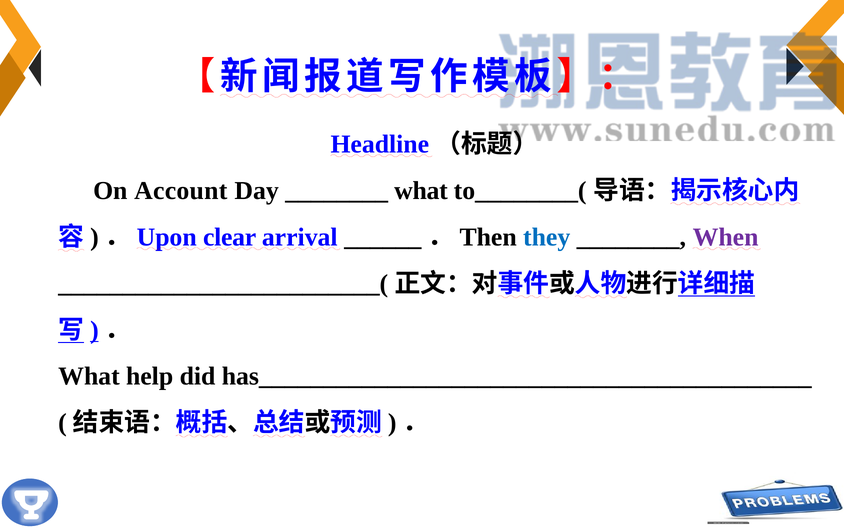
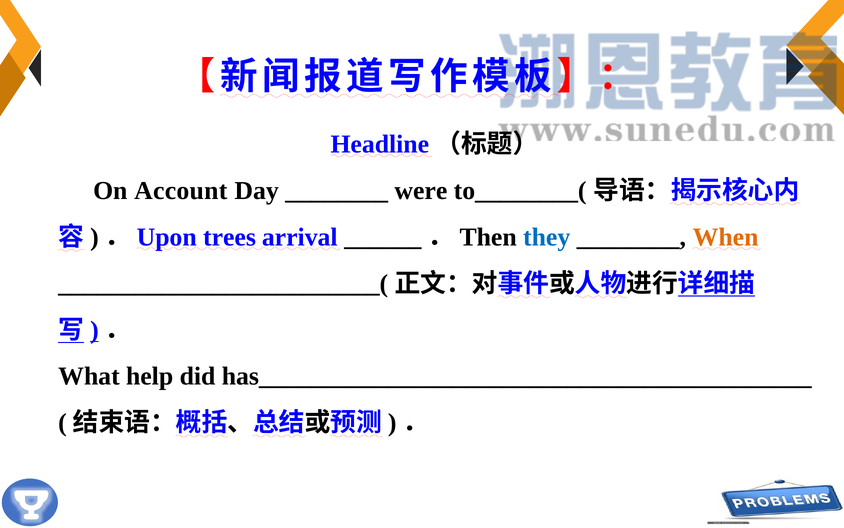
what: what -> were (421, 191)
clear: clear -> trees (230, 237)
When colour: purple -> orange (726, 237)
